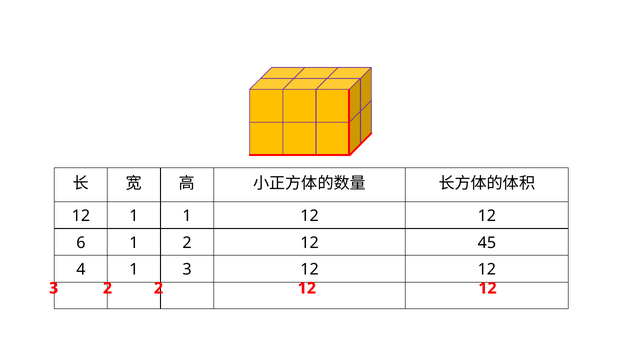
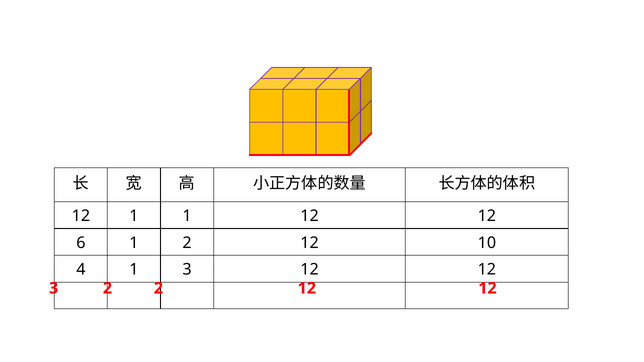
45: 45 -> 10 (487, 243)
